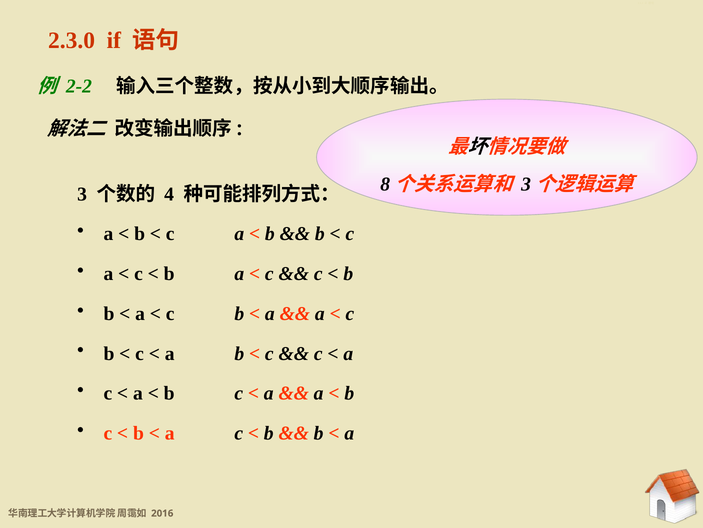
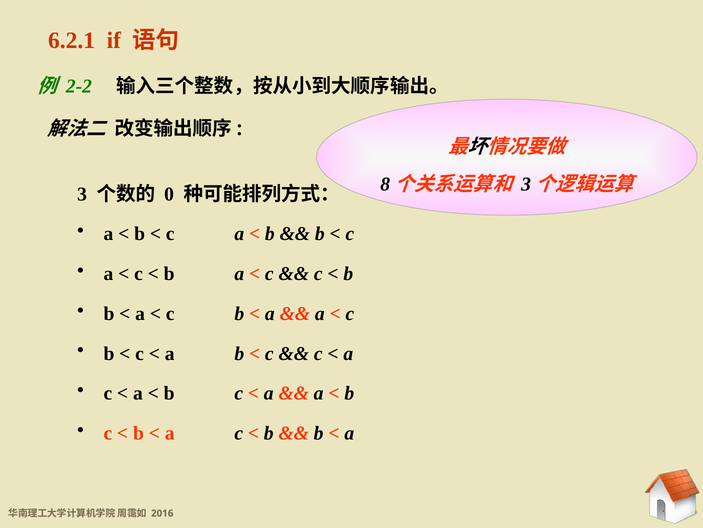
2.3.0: 2.3.0 -> 6.2.1 (72, 41)
4: 4 -> 0 (169, 194)
